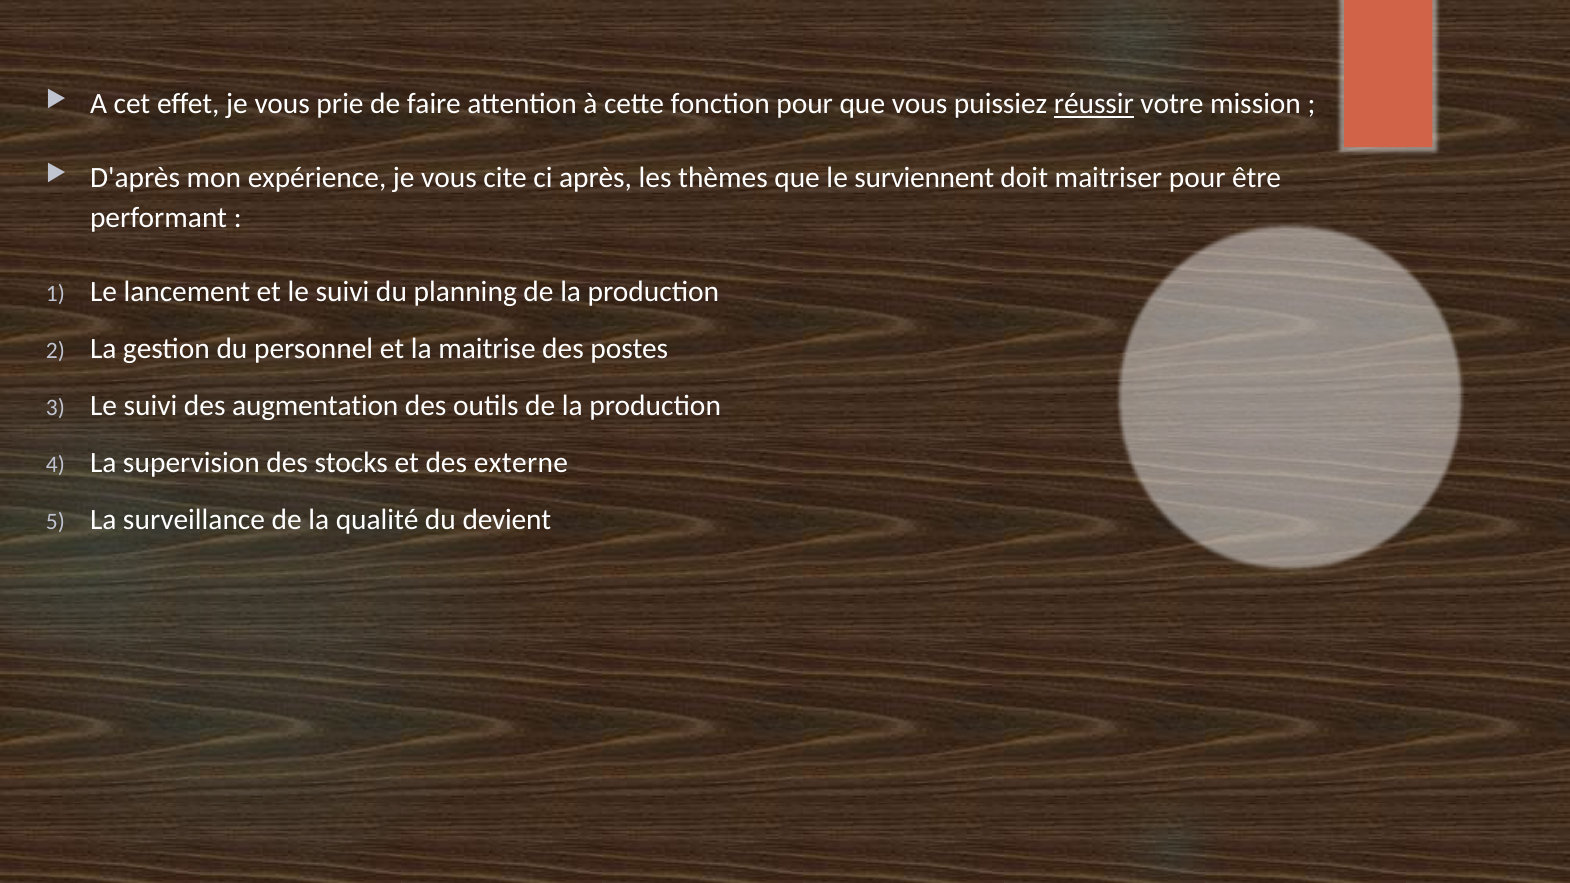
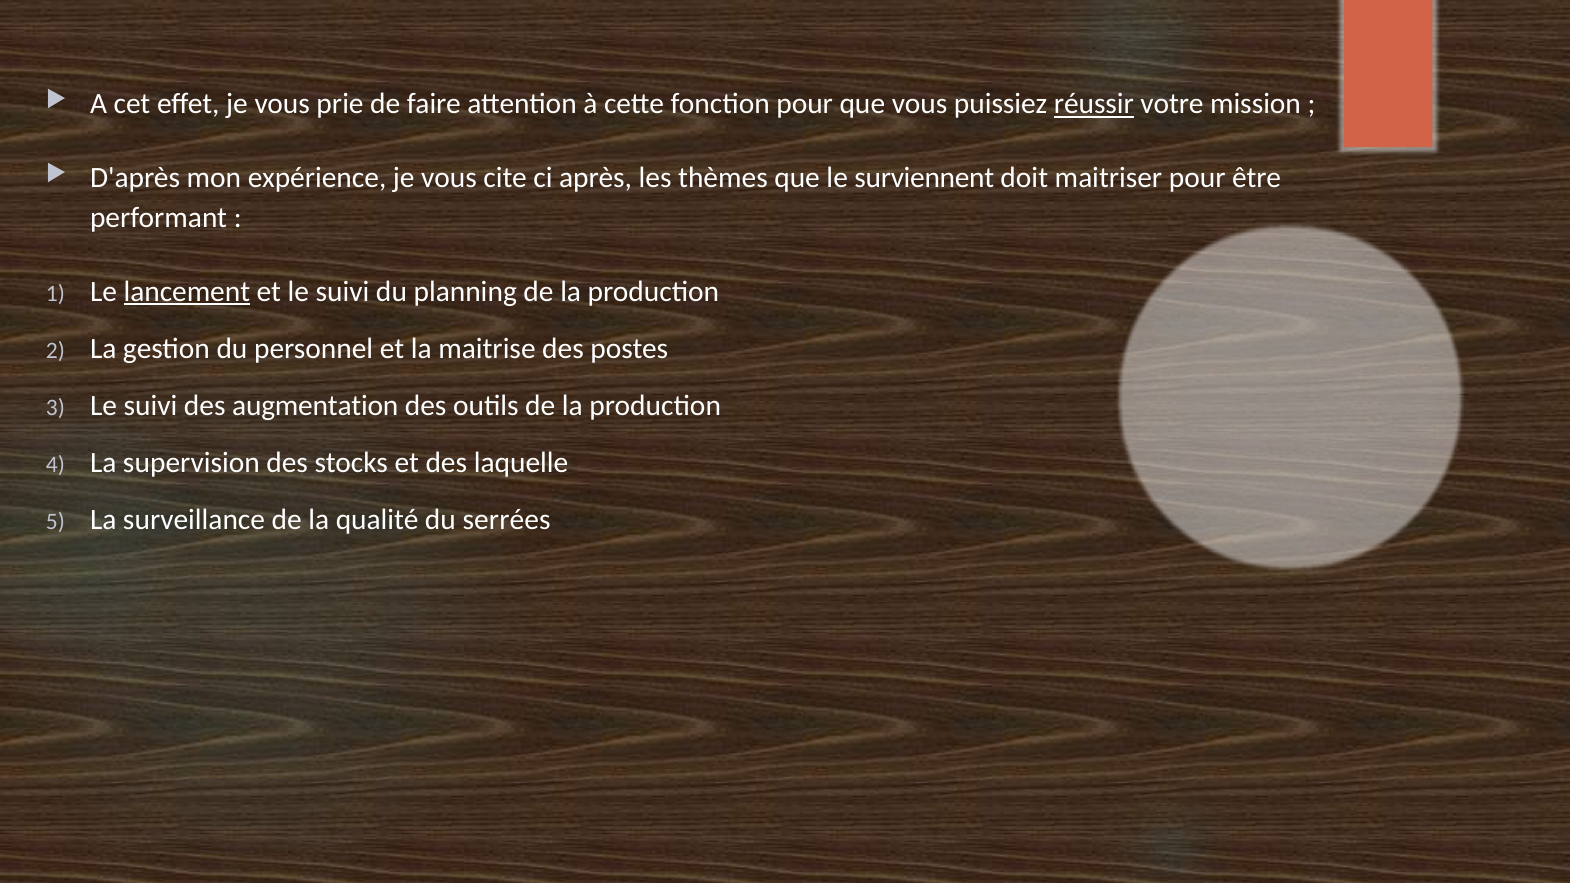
lancement underline: none -> present (187, 292)
externe: externe -> laquelle (521, 462)
devient: devient -> serrées (507, 519)
